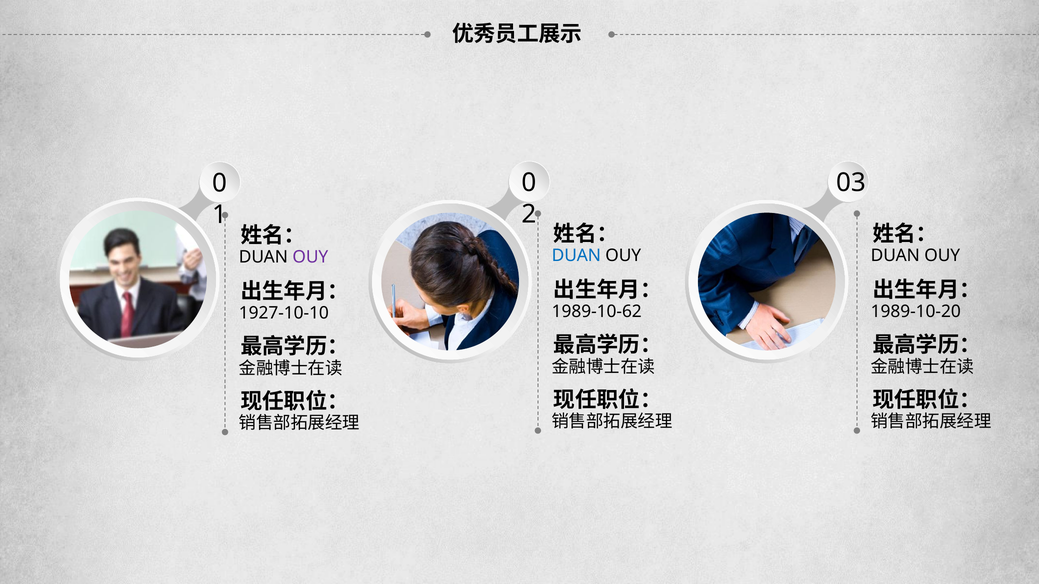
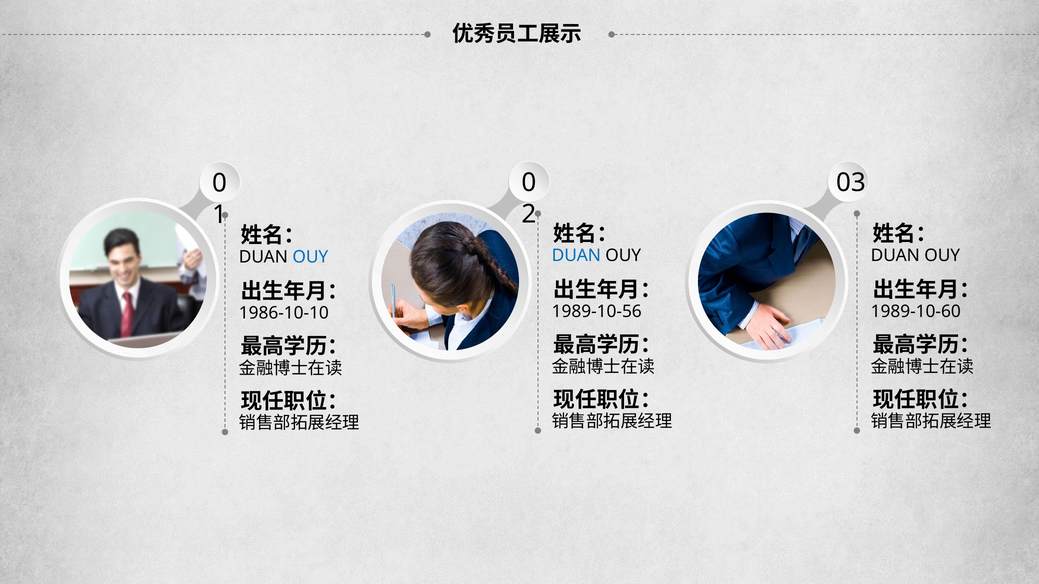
OUY colour: purple -> blue (310, 257)
1989-10-62: 1989-10-62 -> 1989-10-56 (597, 312)
1989-10-20: 1989-10-20 -> 1989-10-60 (916, 312)
1927-10-10: 1927-10-10 -> 1986-10-10 (284, 313)
